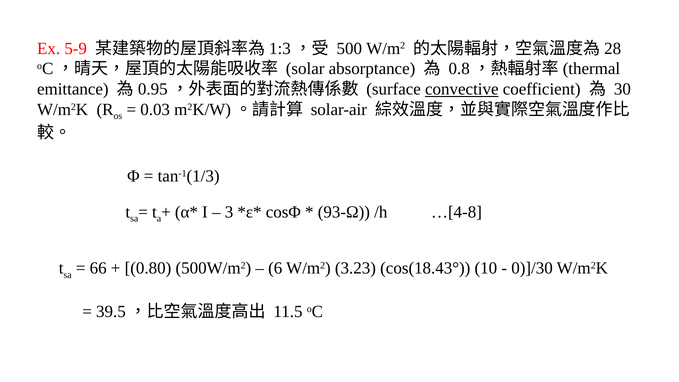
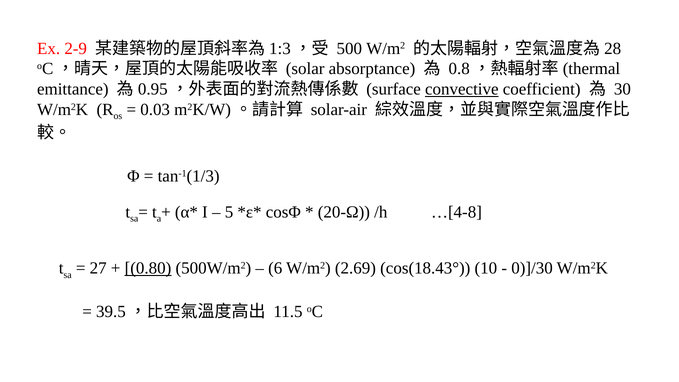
5-9: 5-9 -> 2-9 (76, 48)
3: 3 -> 5 (229, 212)
93-Ω: 93-Ω -> 20-Ω (344, 212)
66: 66 -> 27 (98, 268)
0.80 underline: none -> present (148, 268)
3.23: 3.23 -> 2.69 (355, 268)
